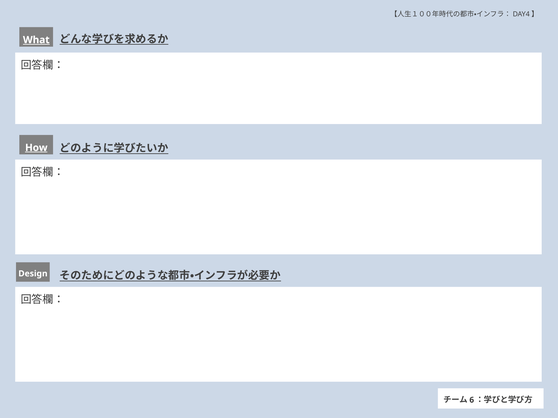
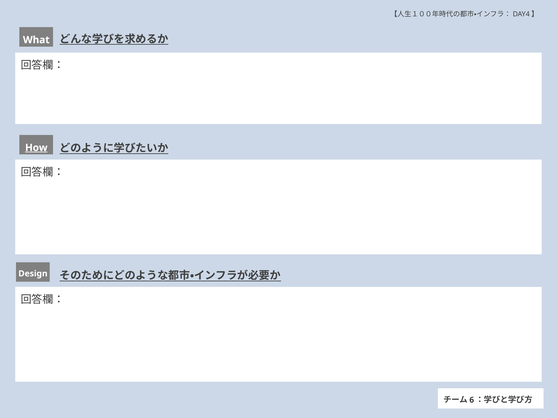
What underline: present -> none (36, 40)
